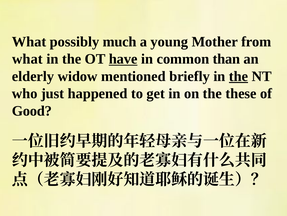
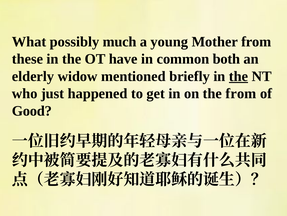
what: what -> these (27, 59)
have underline: present -> none (123, 59)
than: than -> both (226, 59)
the these: these -> from (241, 93)
